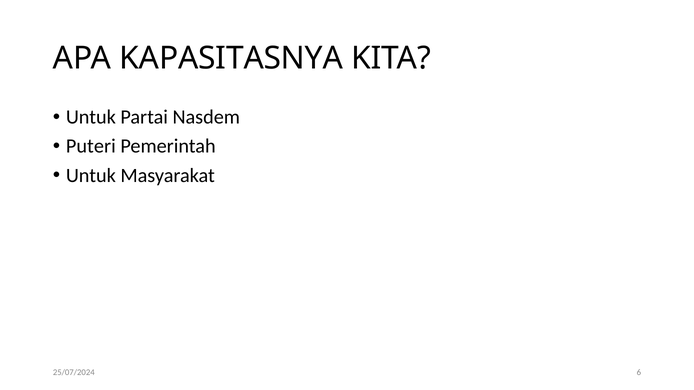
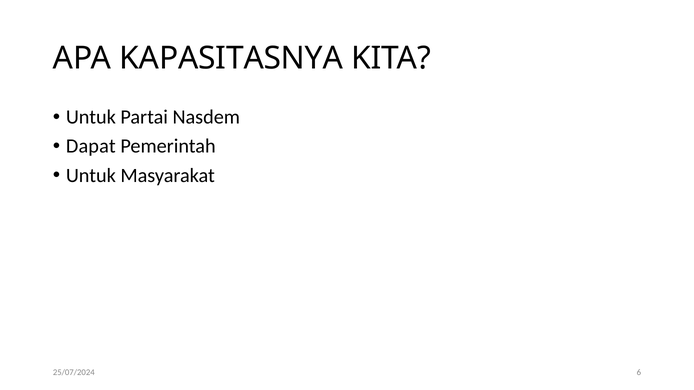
Puteri: Puteri -> Dapat (91, 146)
